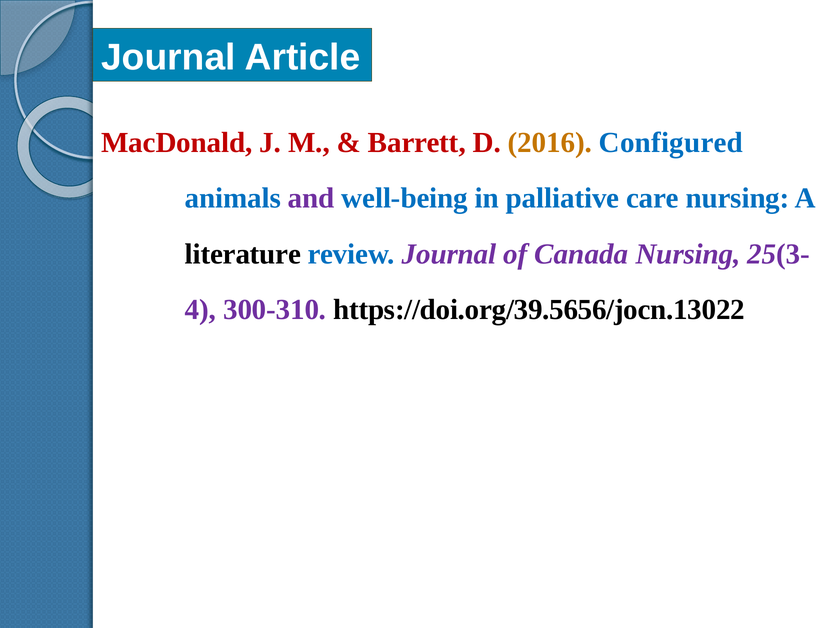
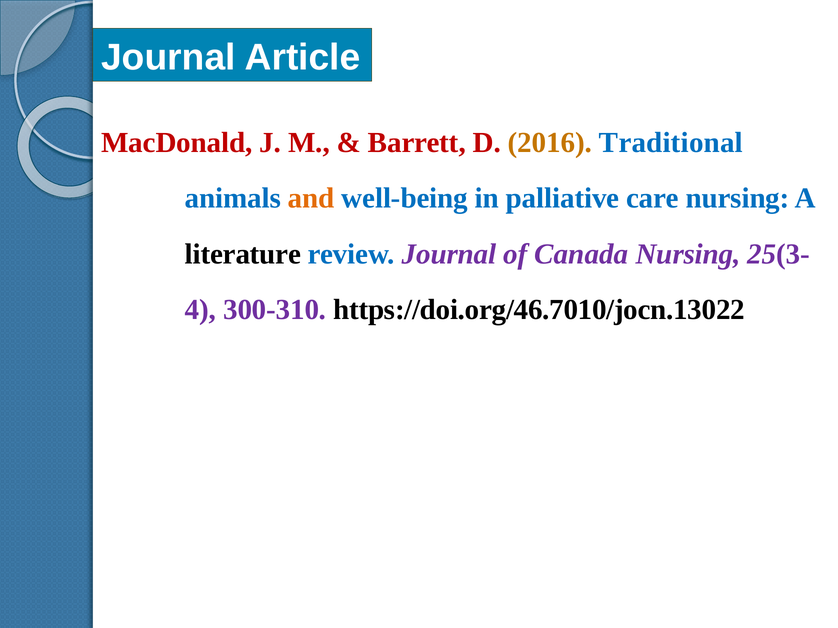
Configured: Configured -> Traditional (671, 143)
and colour: purple -> orange (311, 198)
https://doi.org/39.5656/jocn.13022: https://doi.org/39.5656/jocn.13022 -> https://doi.org/46.7010/jocn.13022 (539, 310)
